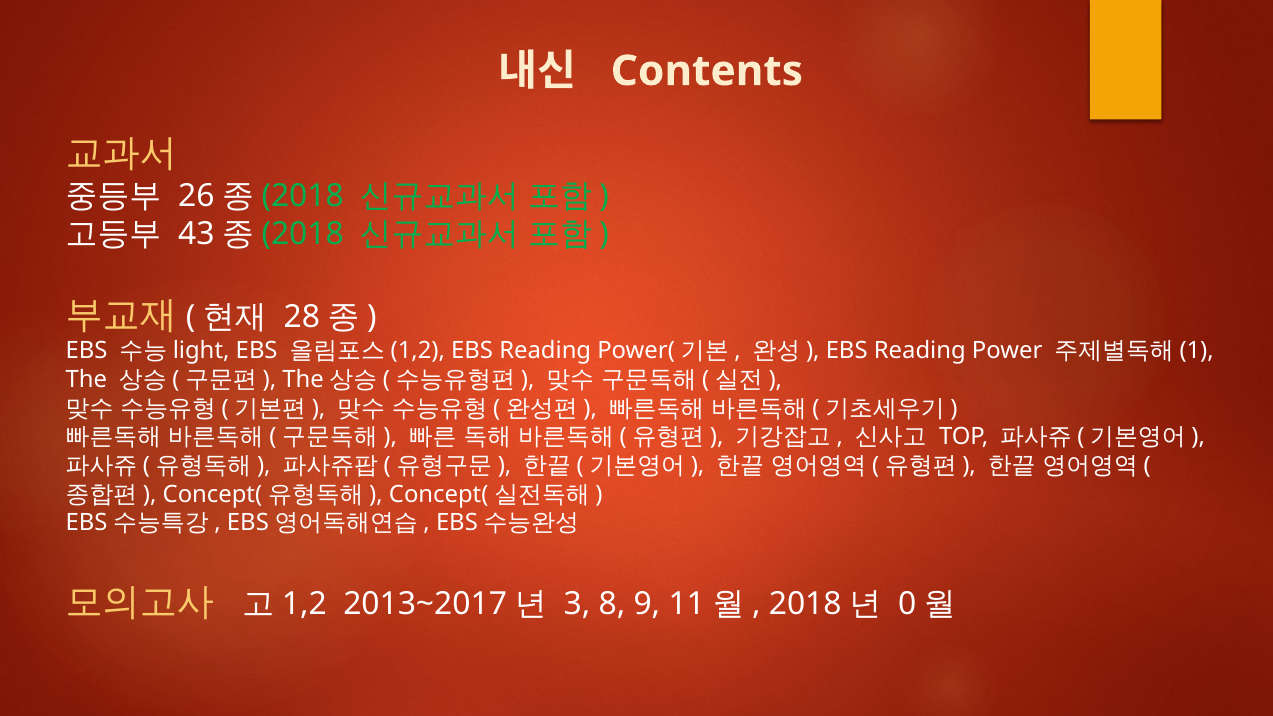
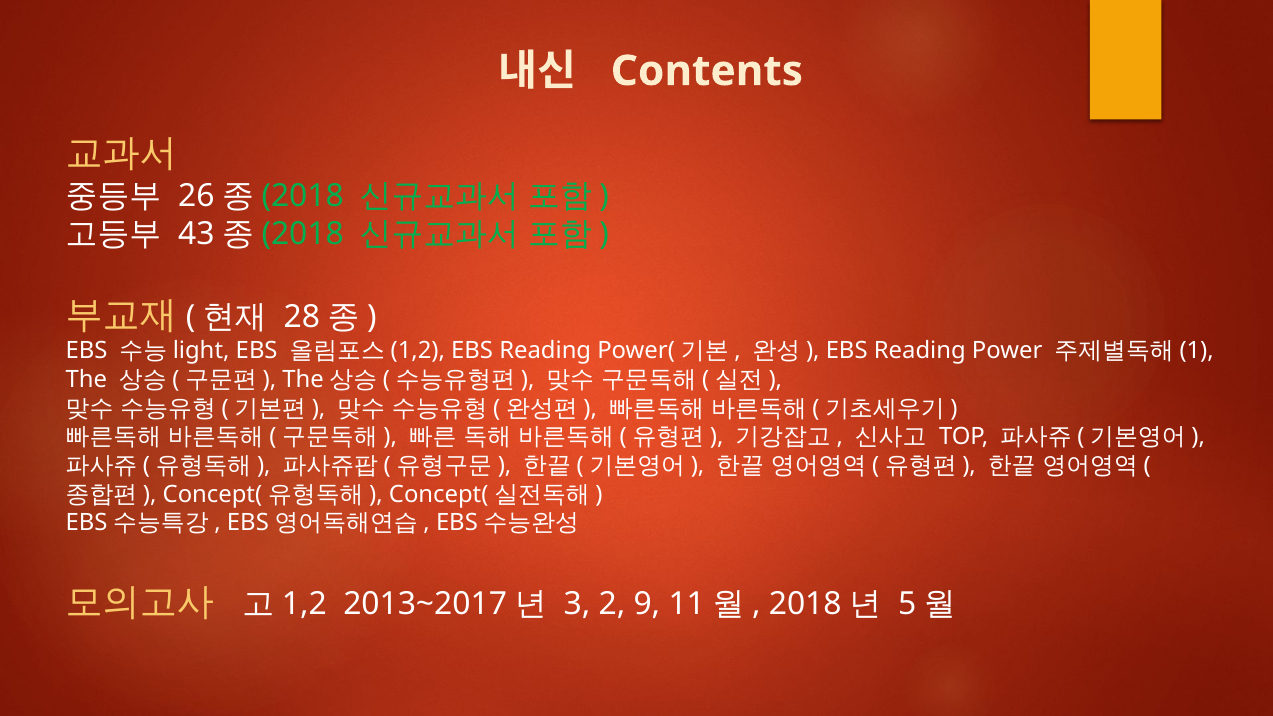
8: 8 -> 2 (612, 604)
0: 0 -> 5 (907, 604)
